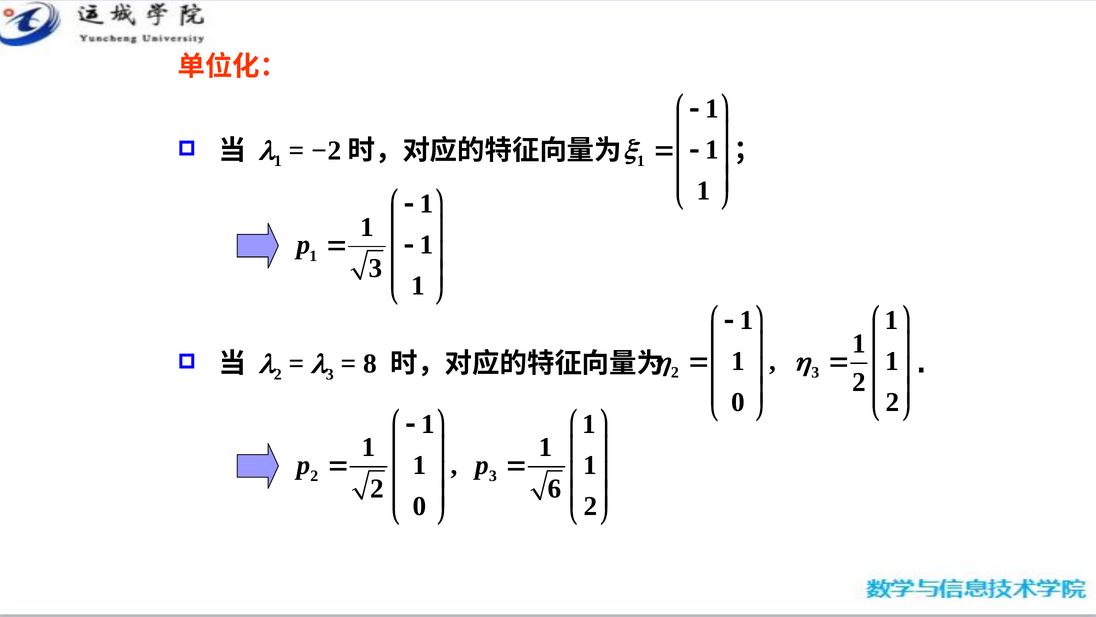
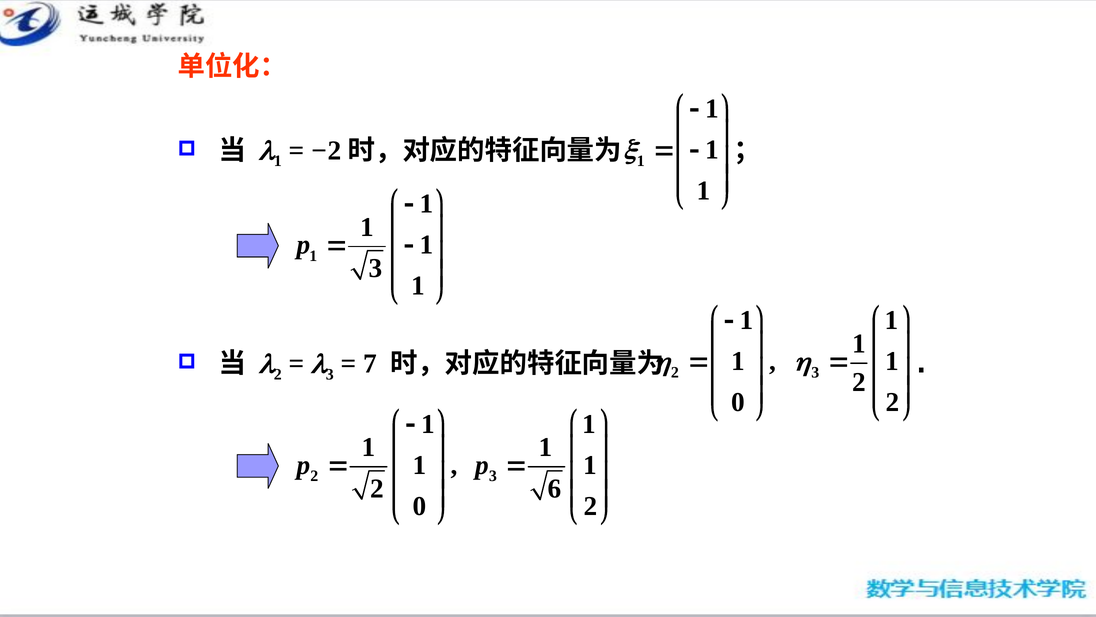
8: 8 -> 7 (370, 363)
